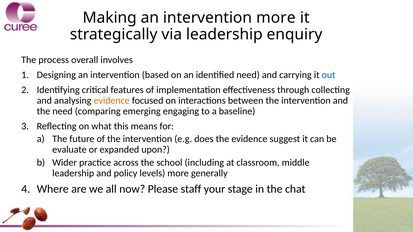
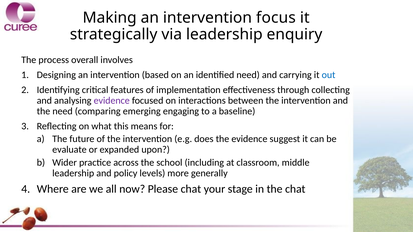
intervention more: more -> focus (276, 18)
evidence colour: orange -> purple (112, 101)
Please staff: staff -> chat (191, 189)
